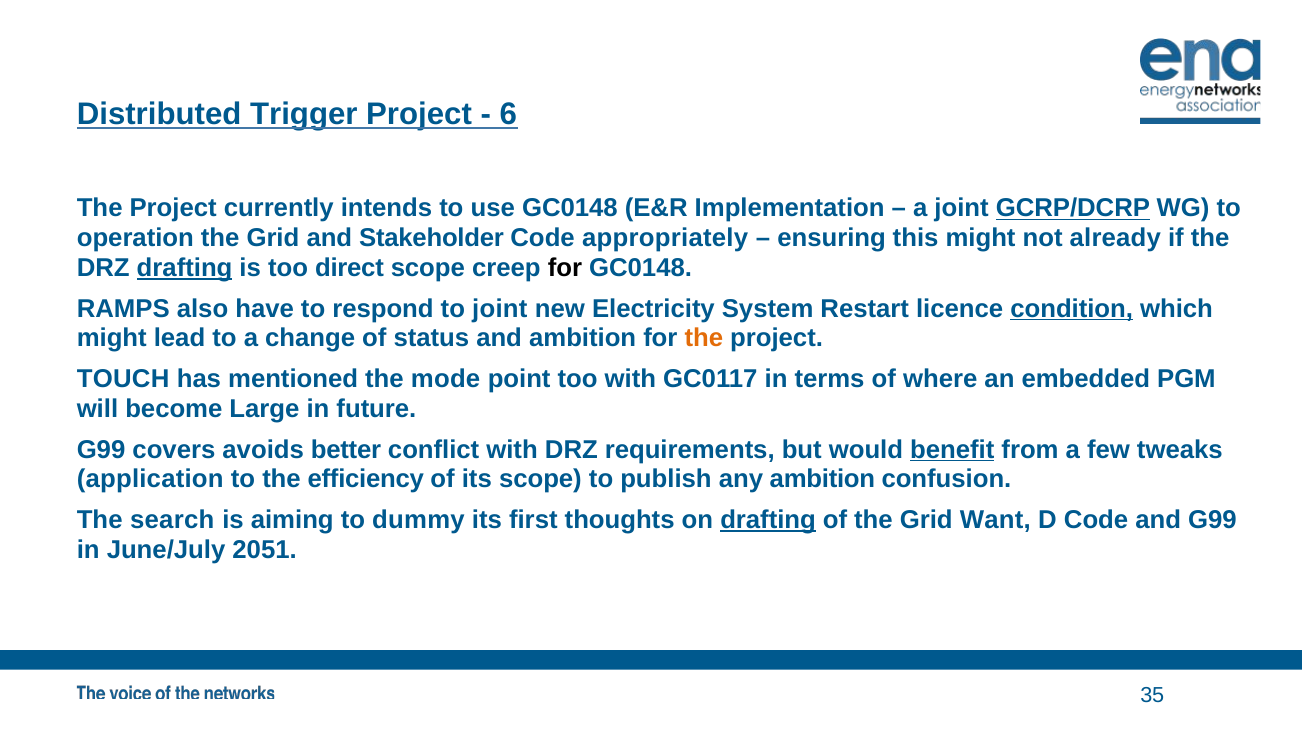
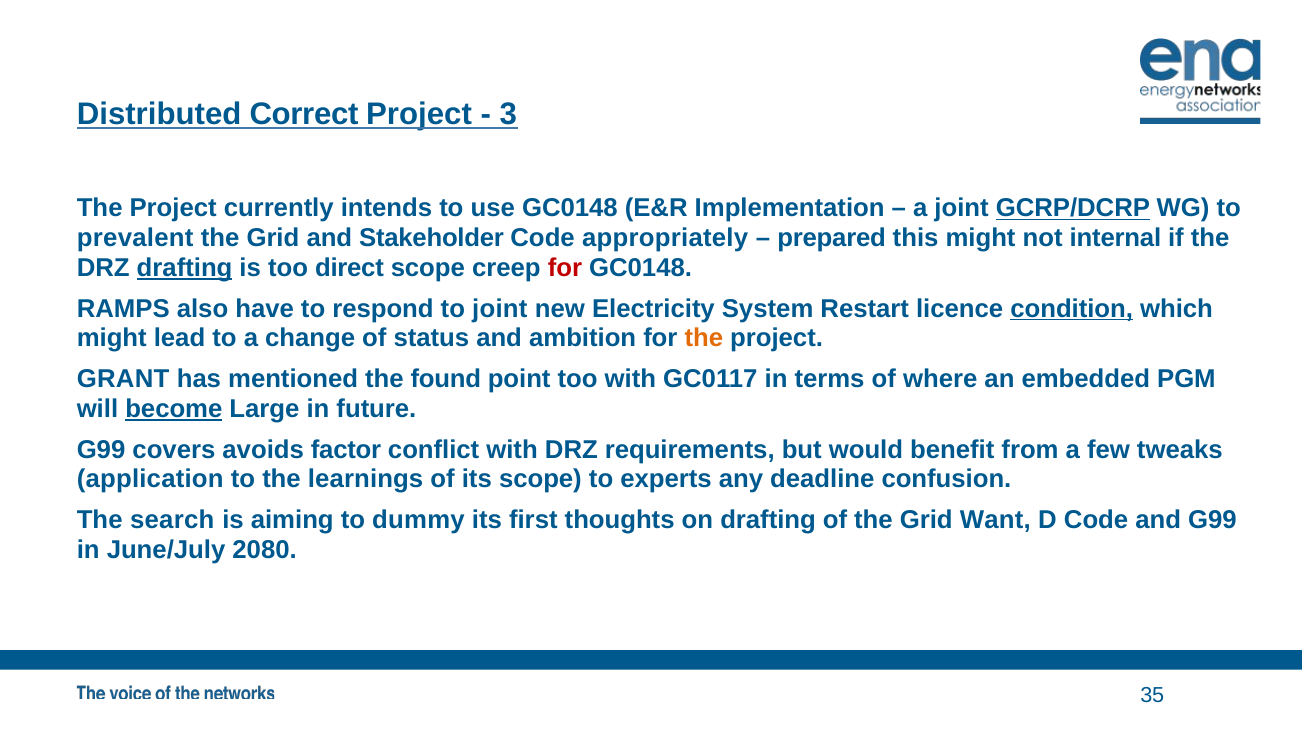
Trigger: Trigger -> Correct (304, 114)
6: 6 -> 3 (508, 114)
operation: operation -> prevalent (135, 238)
ensuring: ensuring -> prepared (832, 238)
already: already -> internal (1115, 238)
for colour: black -> red (565, 268)
TOUCH: TOUCH -> GRANT (123, 379)
mode: mode -> found (446, 379)
become underline: none -> present (174, 409)
better: better -> factor (346, 450)
benefit underline: present -> none (952, 450)
efficiency: efficiency -> learnings (366, 480)
publish: publish -> experts (666, 480)
any ambition: ambition -> deadline (822, 480)
drafting underline: present -> none (768, 520)
2051: 2051 -> 2080 (265, 550)
